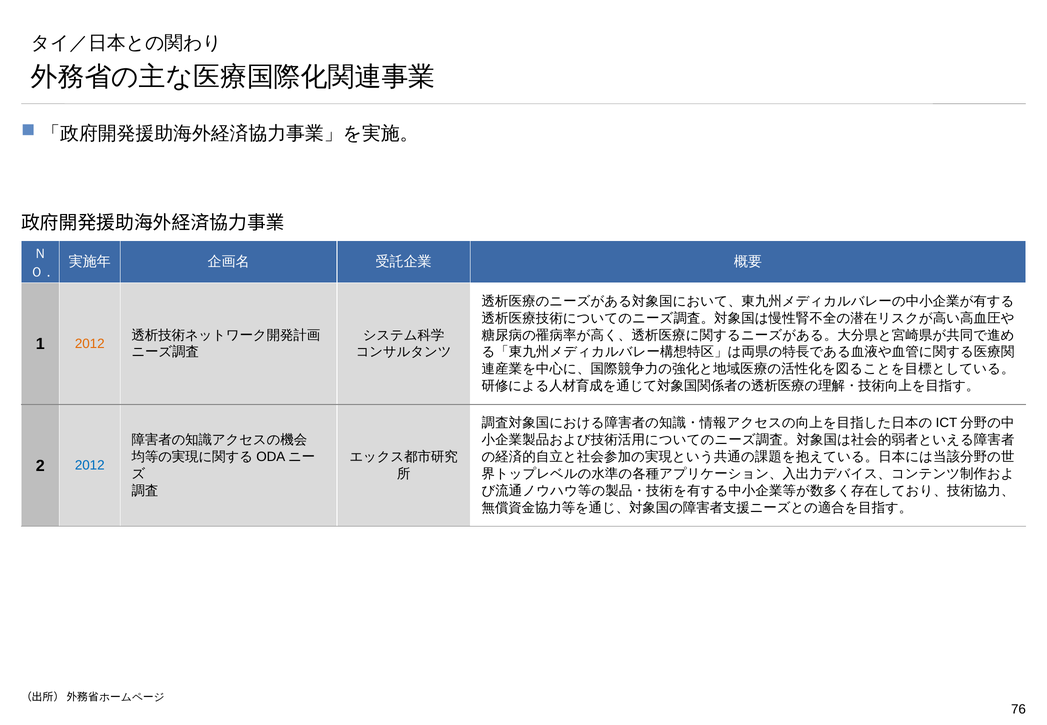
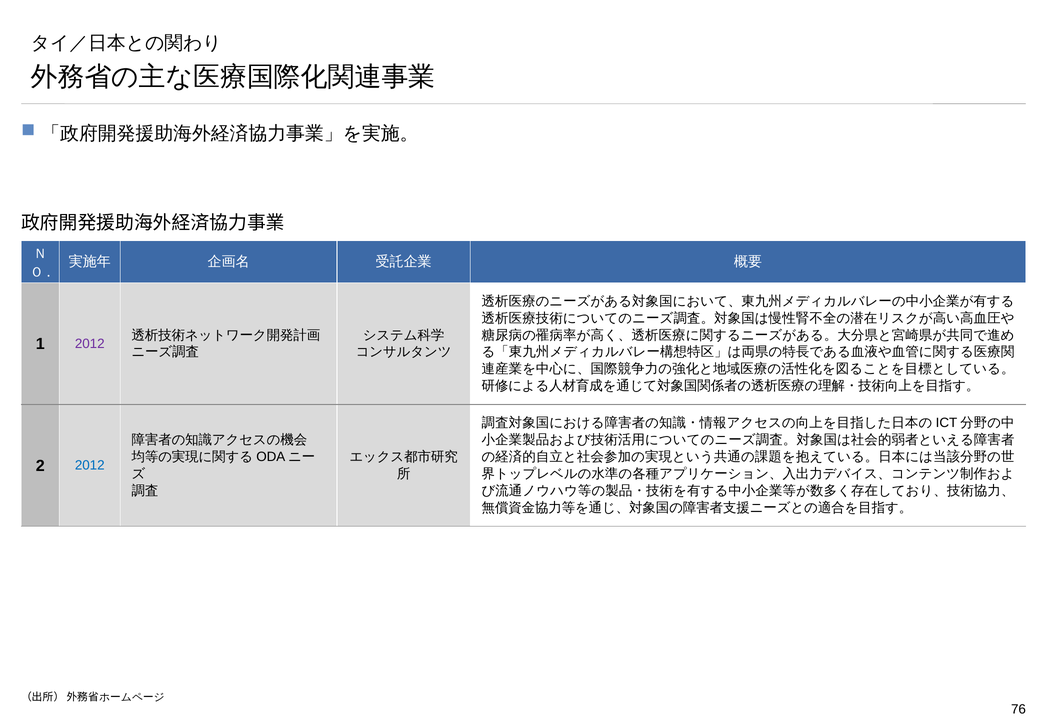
2012 colour: orange -> purple (90, 344)
